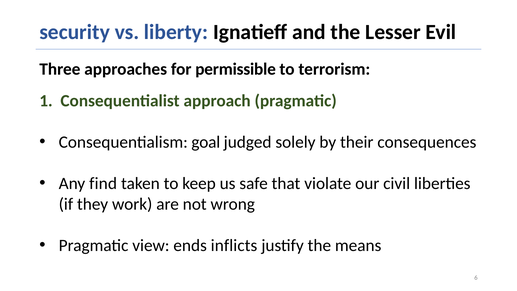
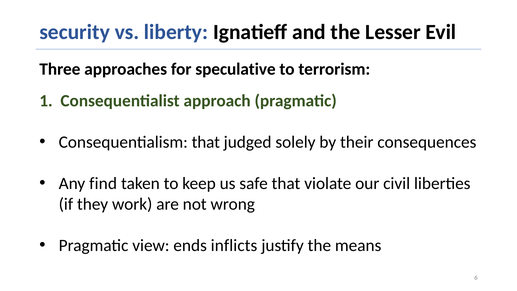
permissible: permissible -> speculative (236, 69)
Consequentialism goal: goal -> that (206, 142)
